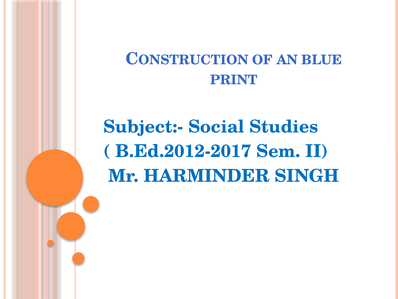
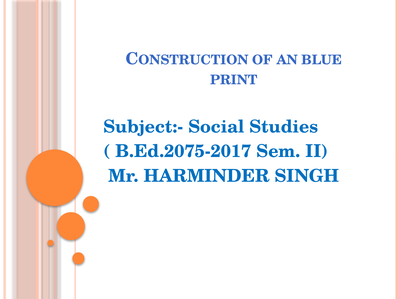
B.Ed.2012-2017: B.Ed.2012-2017 -> B.Ed.2075-2017 (183, 151)
